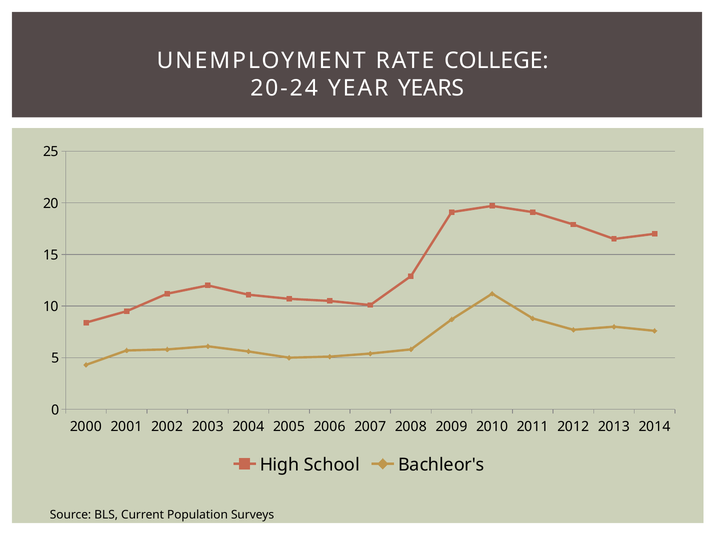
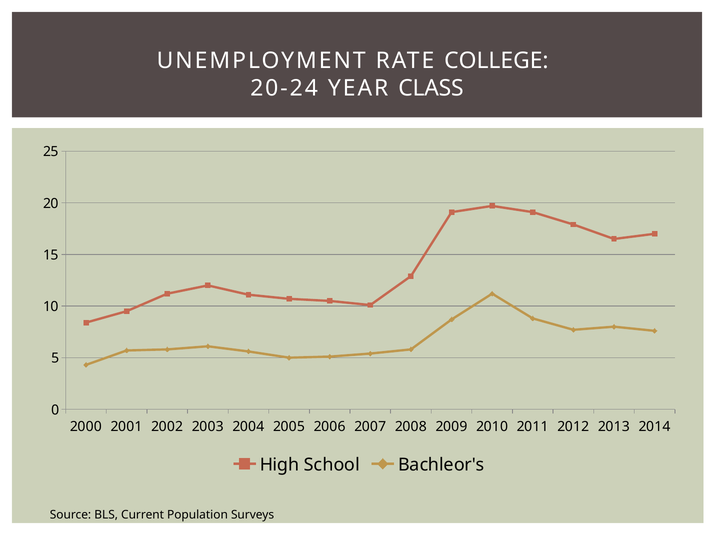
YEARS: YEARS -> CLASS (431, 88)
